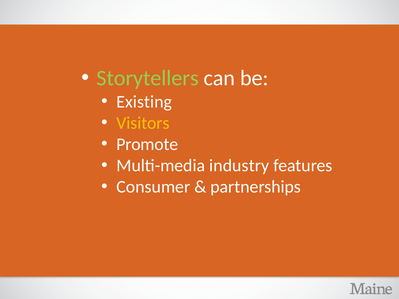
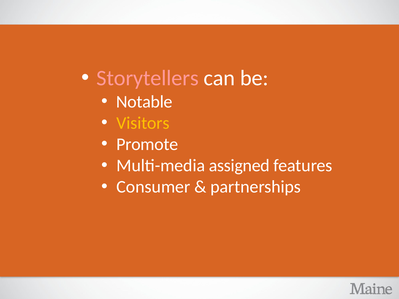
Storytellers colour: light green -> pink (148, 78)
Existing: Existing -> Notable (144, 102)
industry: industry -> assigned (239, 166)
